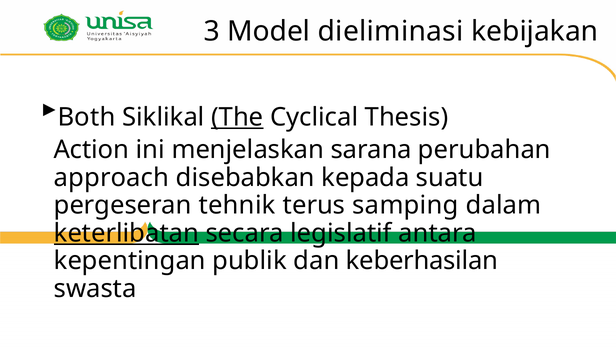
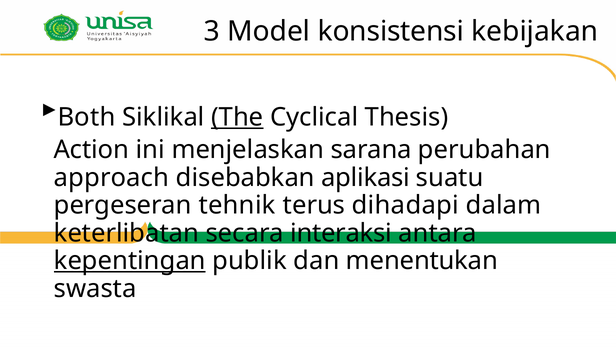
dieliminasi: dieliminasi -> konsistensi (391, 31)
kepada: kepada -> aplikasi (366, 177)
samping: samping -> dihadapi (405, 205)
keterlibatan underline: present -> none (126, 233)
legislatif: legislatif -> interaksi (341, 233)
kepentingan underline: none -> present (130, 260)
keberhasilan: keberhasilan -> menentukan (422, 260)
